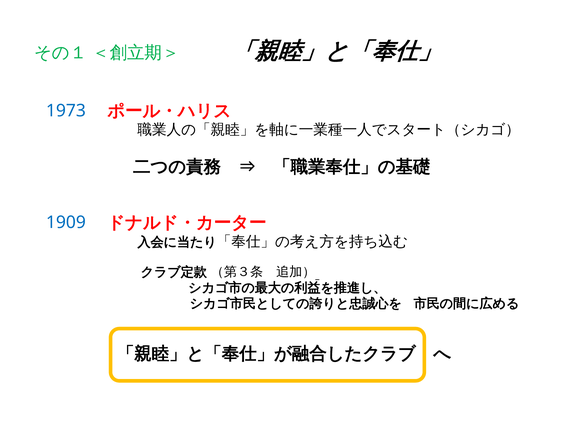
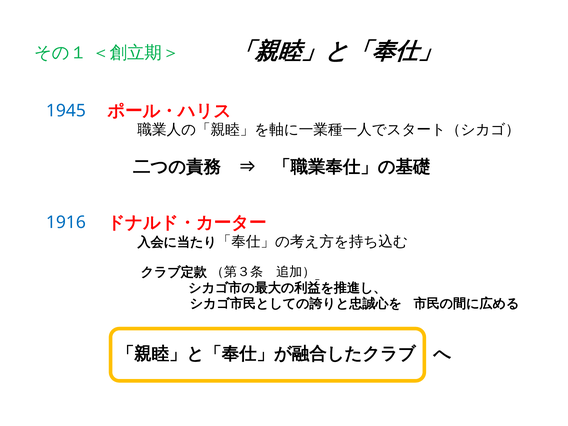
1973: 1973 -> 1945 (66, 111)
1909: 1909 -> 1916 (66, 223)
